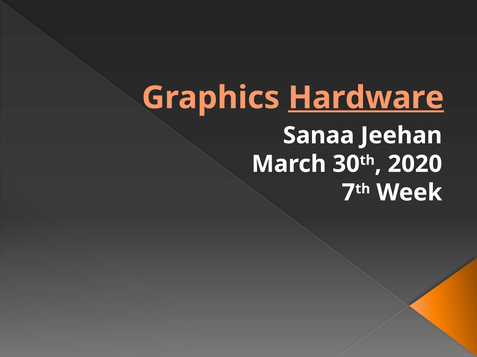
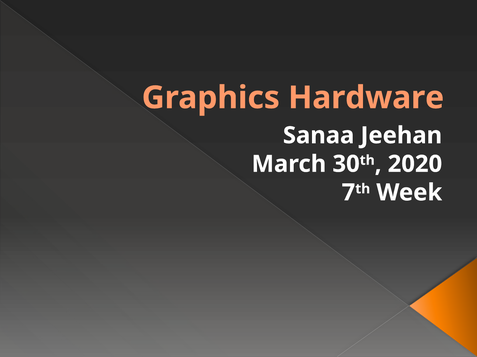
Hardware underline: present -> none (366, 98)
